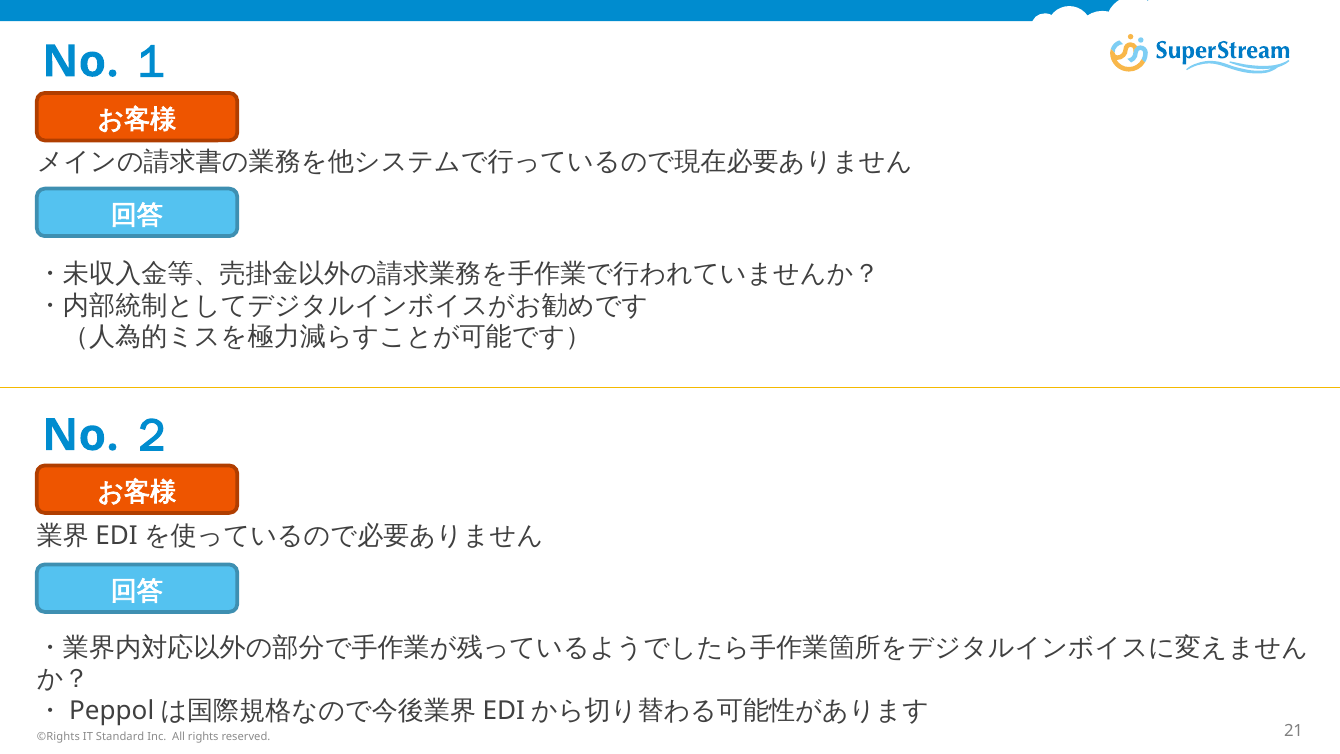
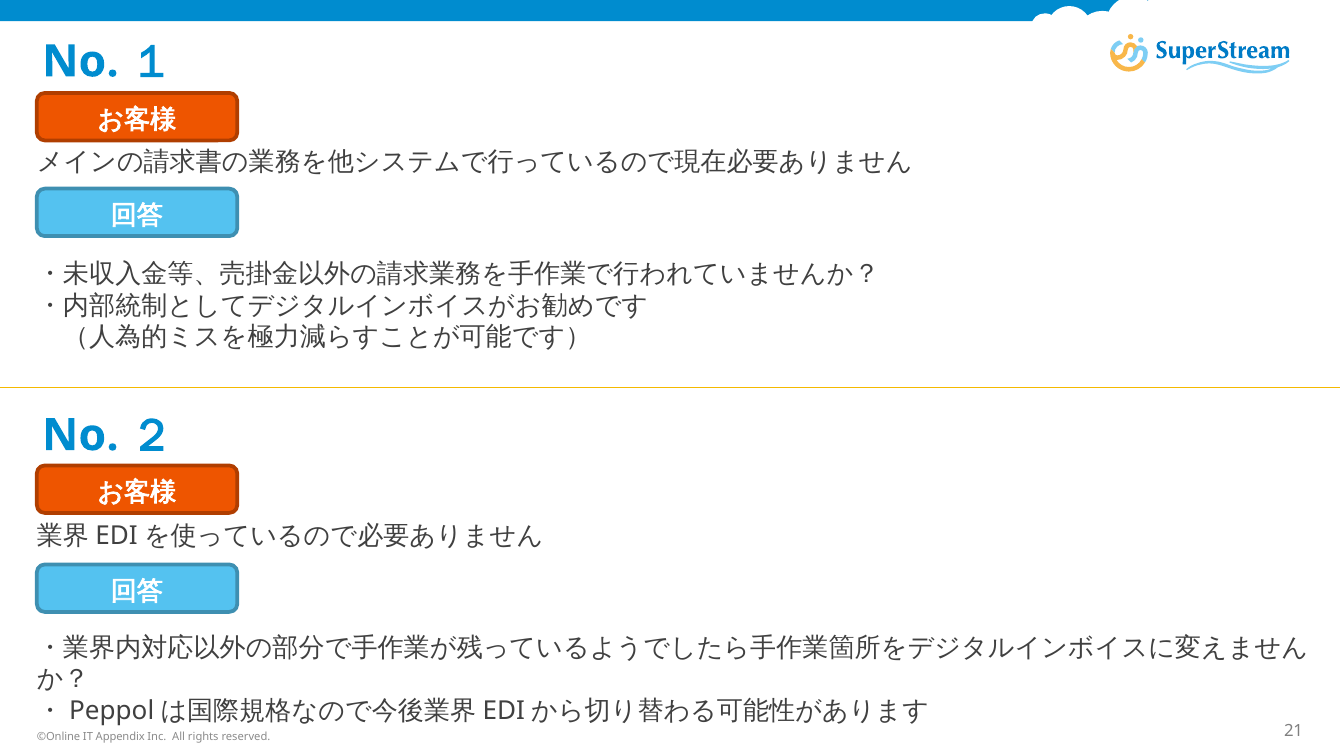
©Rights: ©Rights -> ©Online (59, 737)
Standard: Standard -> Appendix (120, 737)
